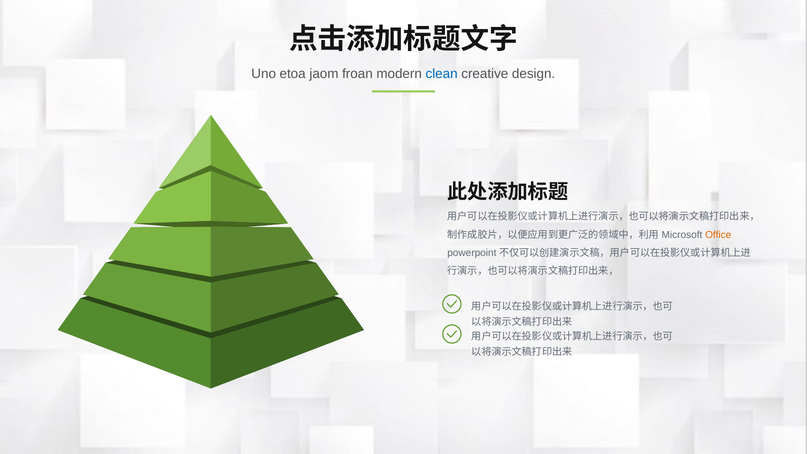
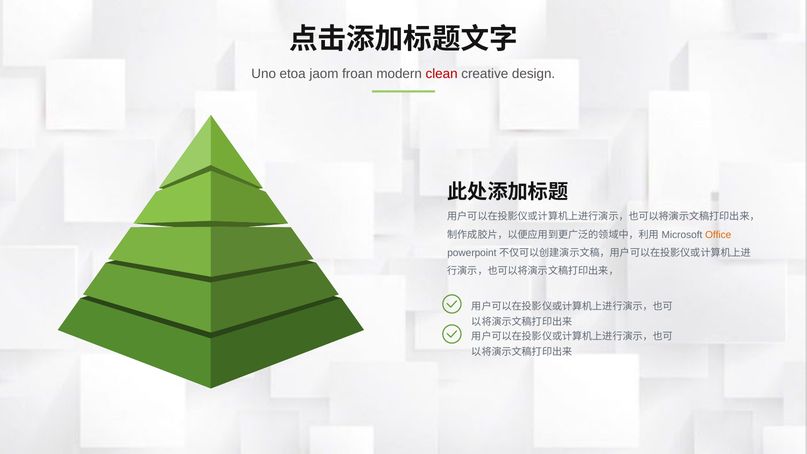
clean colour: blue -> red (442, 74)
